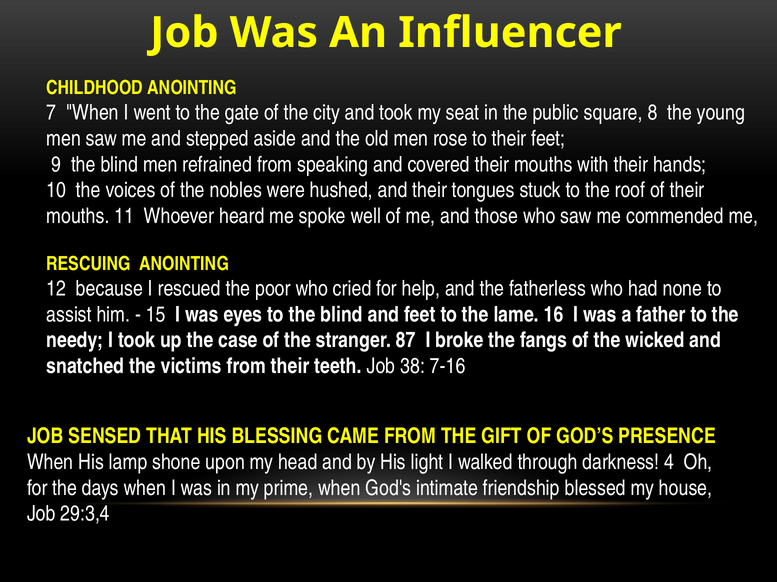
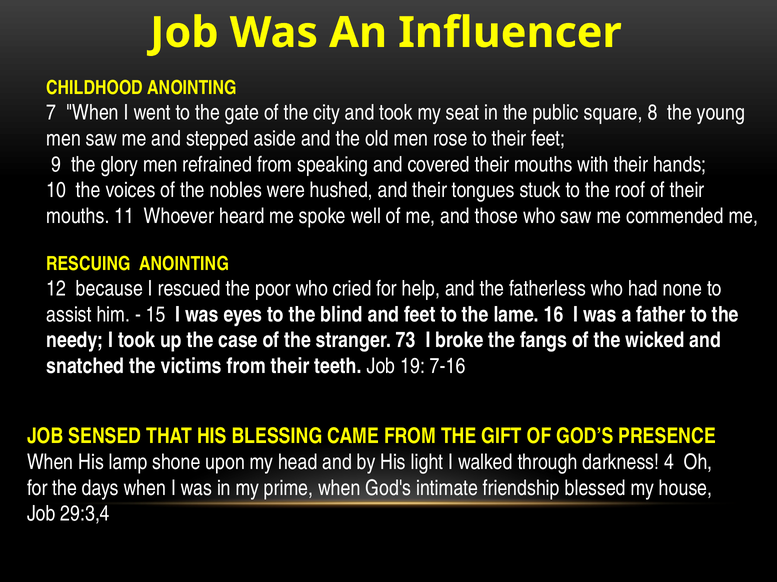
9 the blind: blind -> glory (119, 165)
87: 87 -> 73 (406, 341)
38: 38 -> 19 (413, 367)
